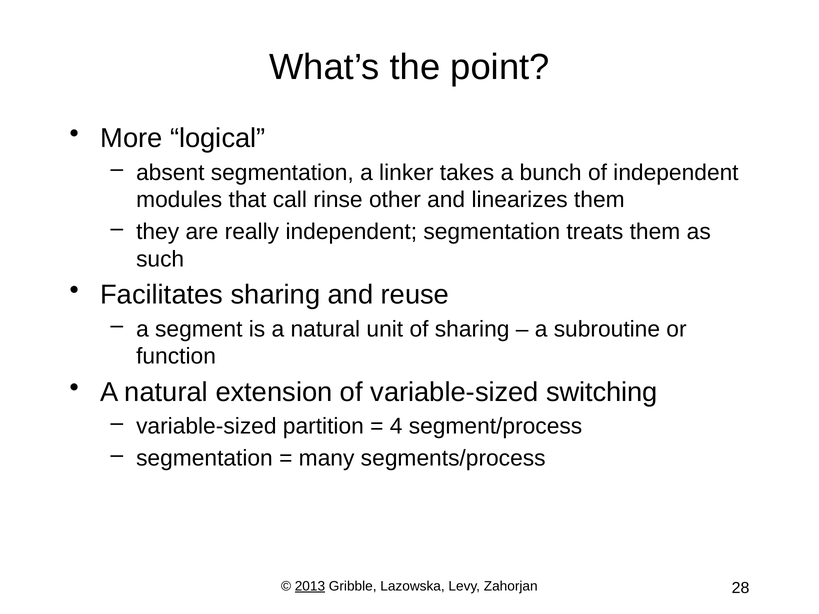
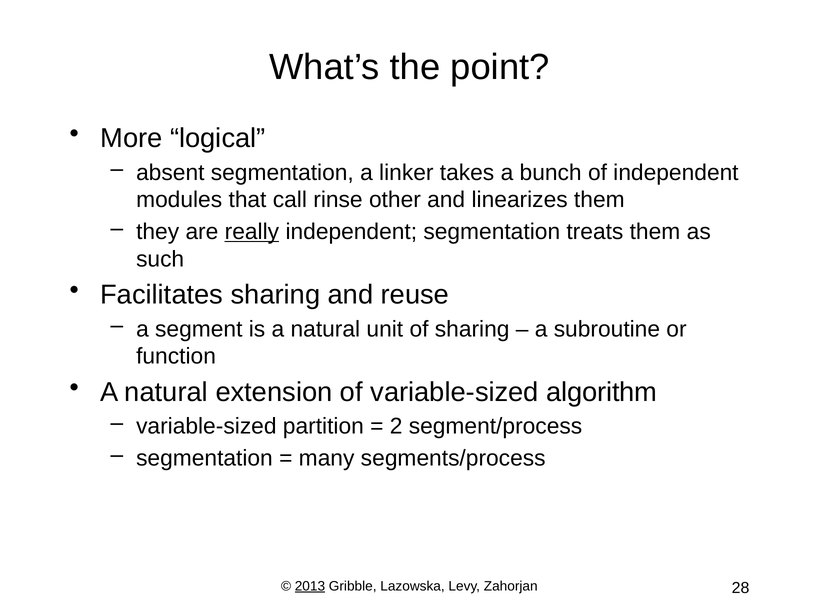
really underline: none -> present (252, 232)
switching: switching -> algorithm (602, 392)
4: 4 -> 2 (396, 427)
